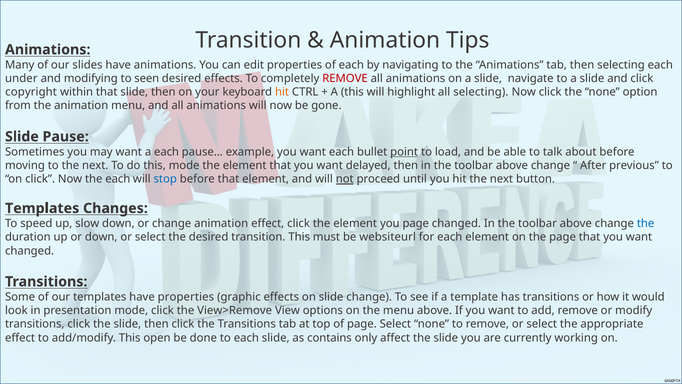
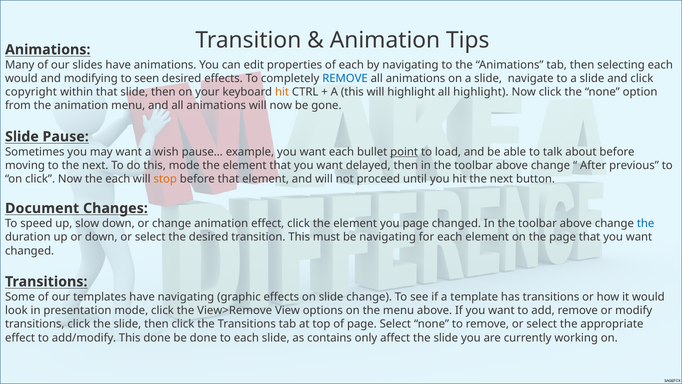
under: under -> would (21, 78)
REMOVE colour: red -> blue (345, 78)
all selecting: selecting -> highlight (481, 92)
a each: each -> wish (166, 152)
stop colour: blue -> orange (165, 179)
not underline: present -> none (345, 179)
Templates: Templates -> Document (42, 208)
be websiteurl: websiteurl -> navigating (388, 237)
have properties: properties -> navigating (186, 297)
This open: open -> done (157, 337)
